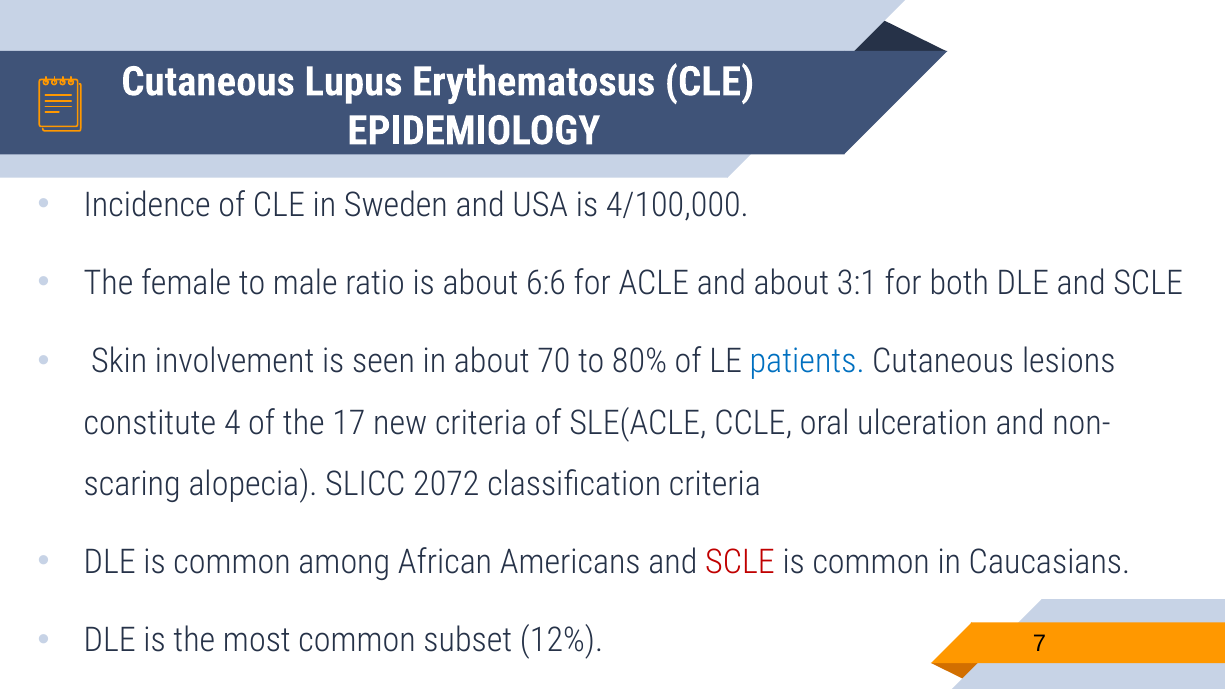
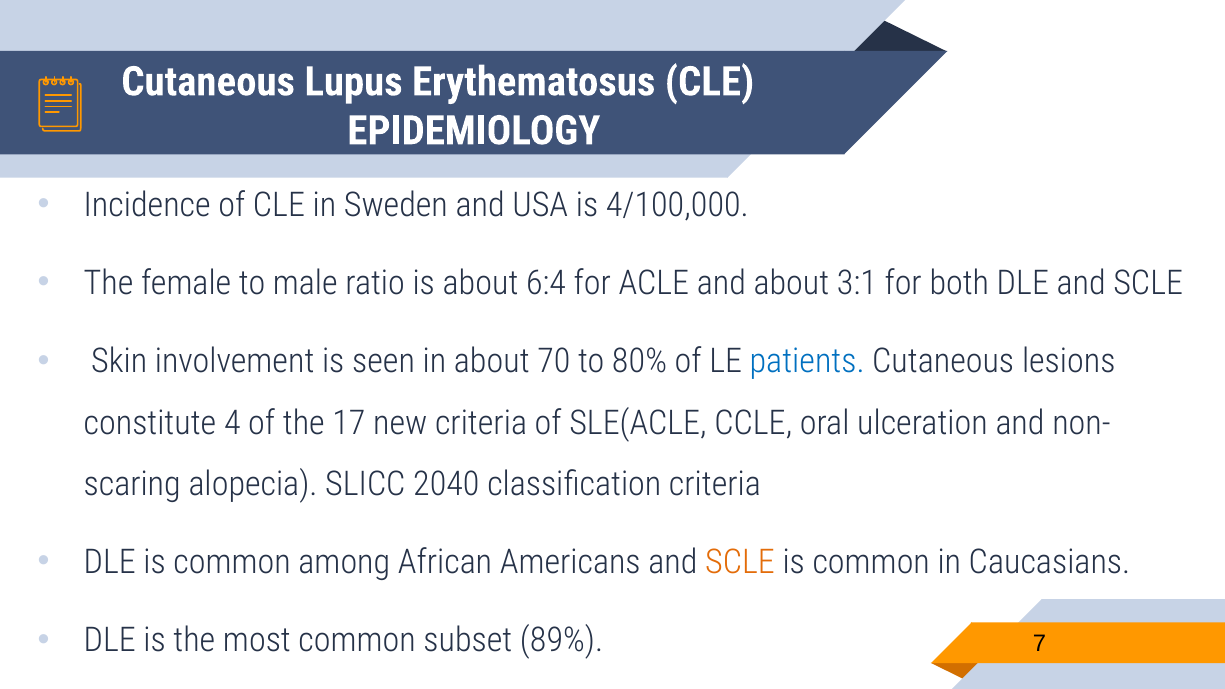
6:6: 6:6 -> 6:4 (546, 283)
2072: 2072 -> 2040 (446, 484)
SCLE colour: red -> orange (740, 563)
12%: 12% -> 89% (562, 641)
